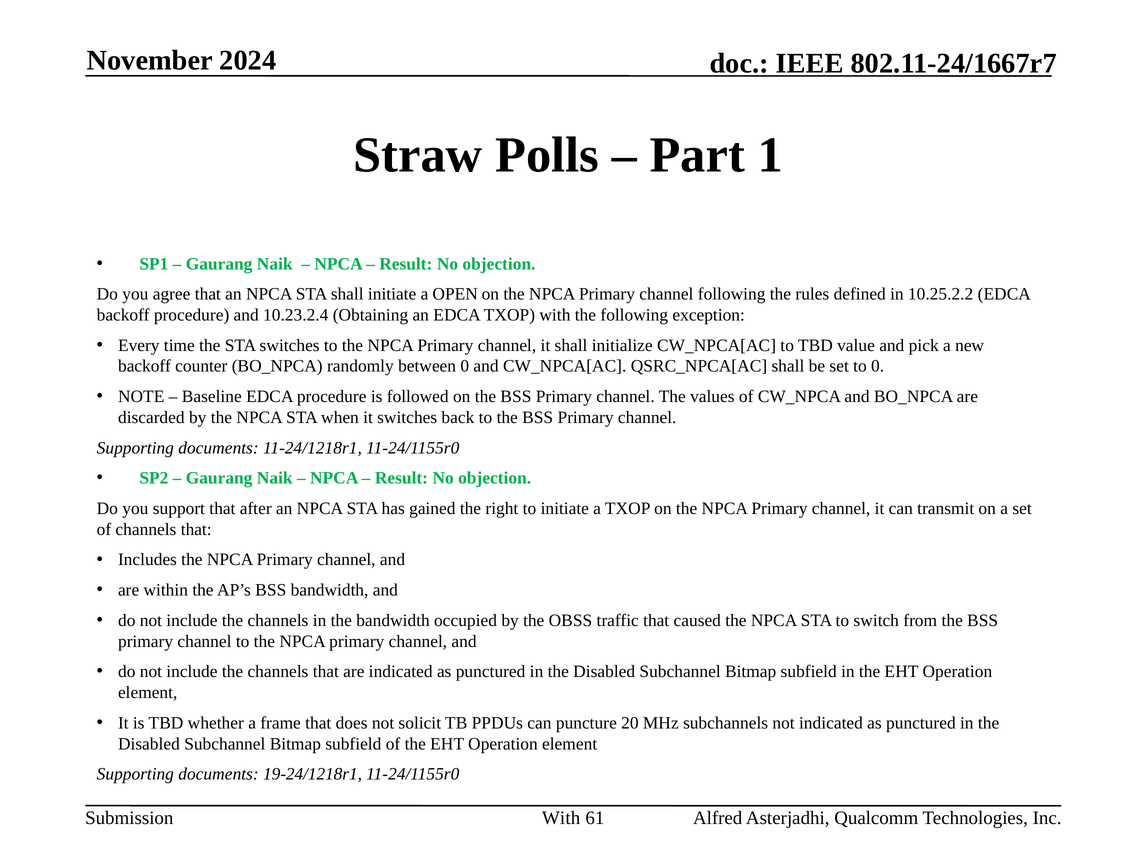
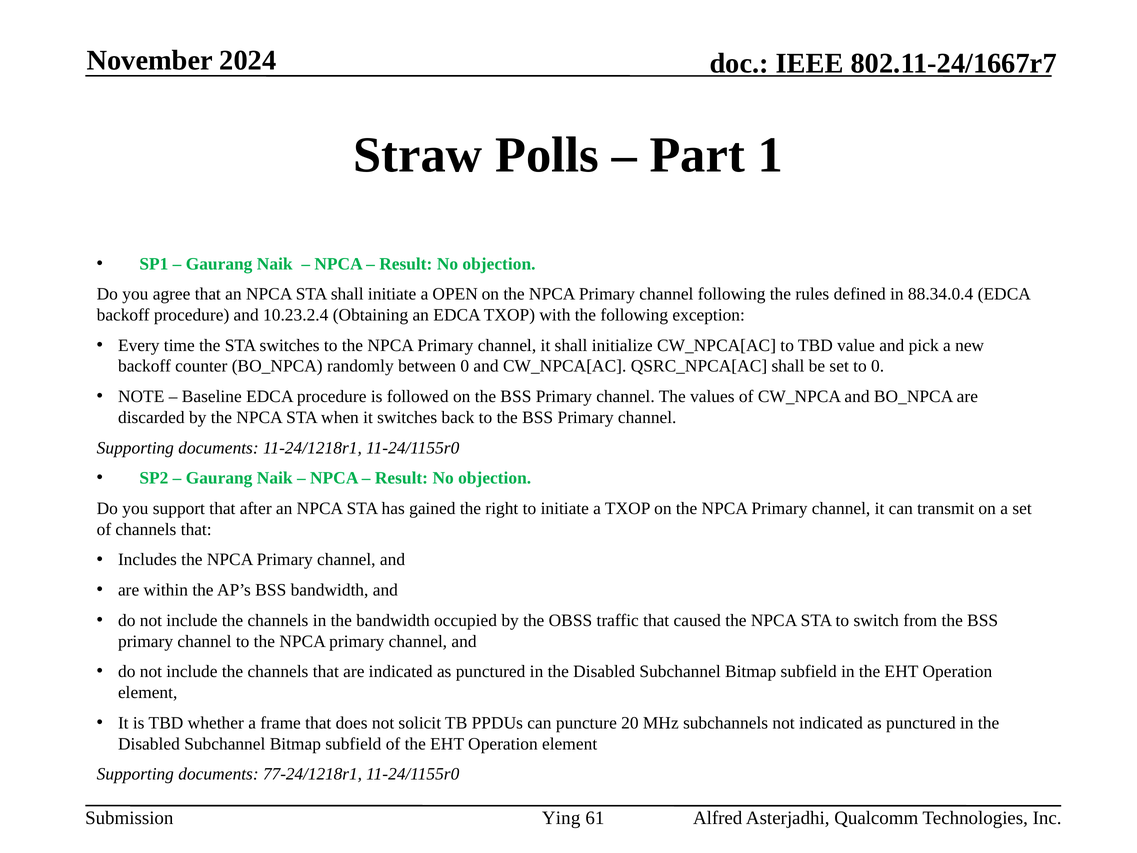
10.25.2.2: 10.25.2.2 -> 88.34.0.4 (941, 294)
19-24/1218r1: 19-24/1218r1 -> 77-24/1218r1 (313, 774)
With: With -> Ying (561, 818)
